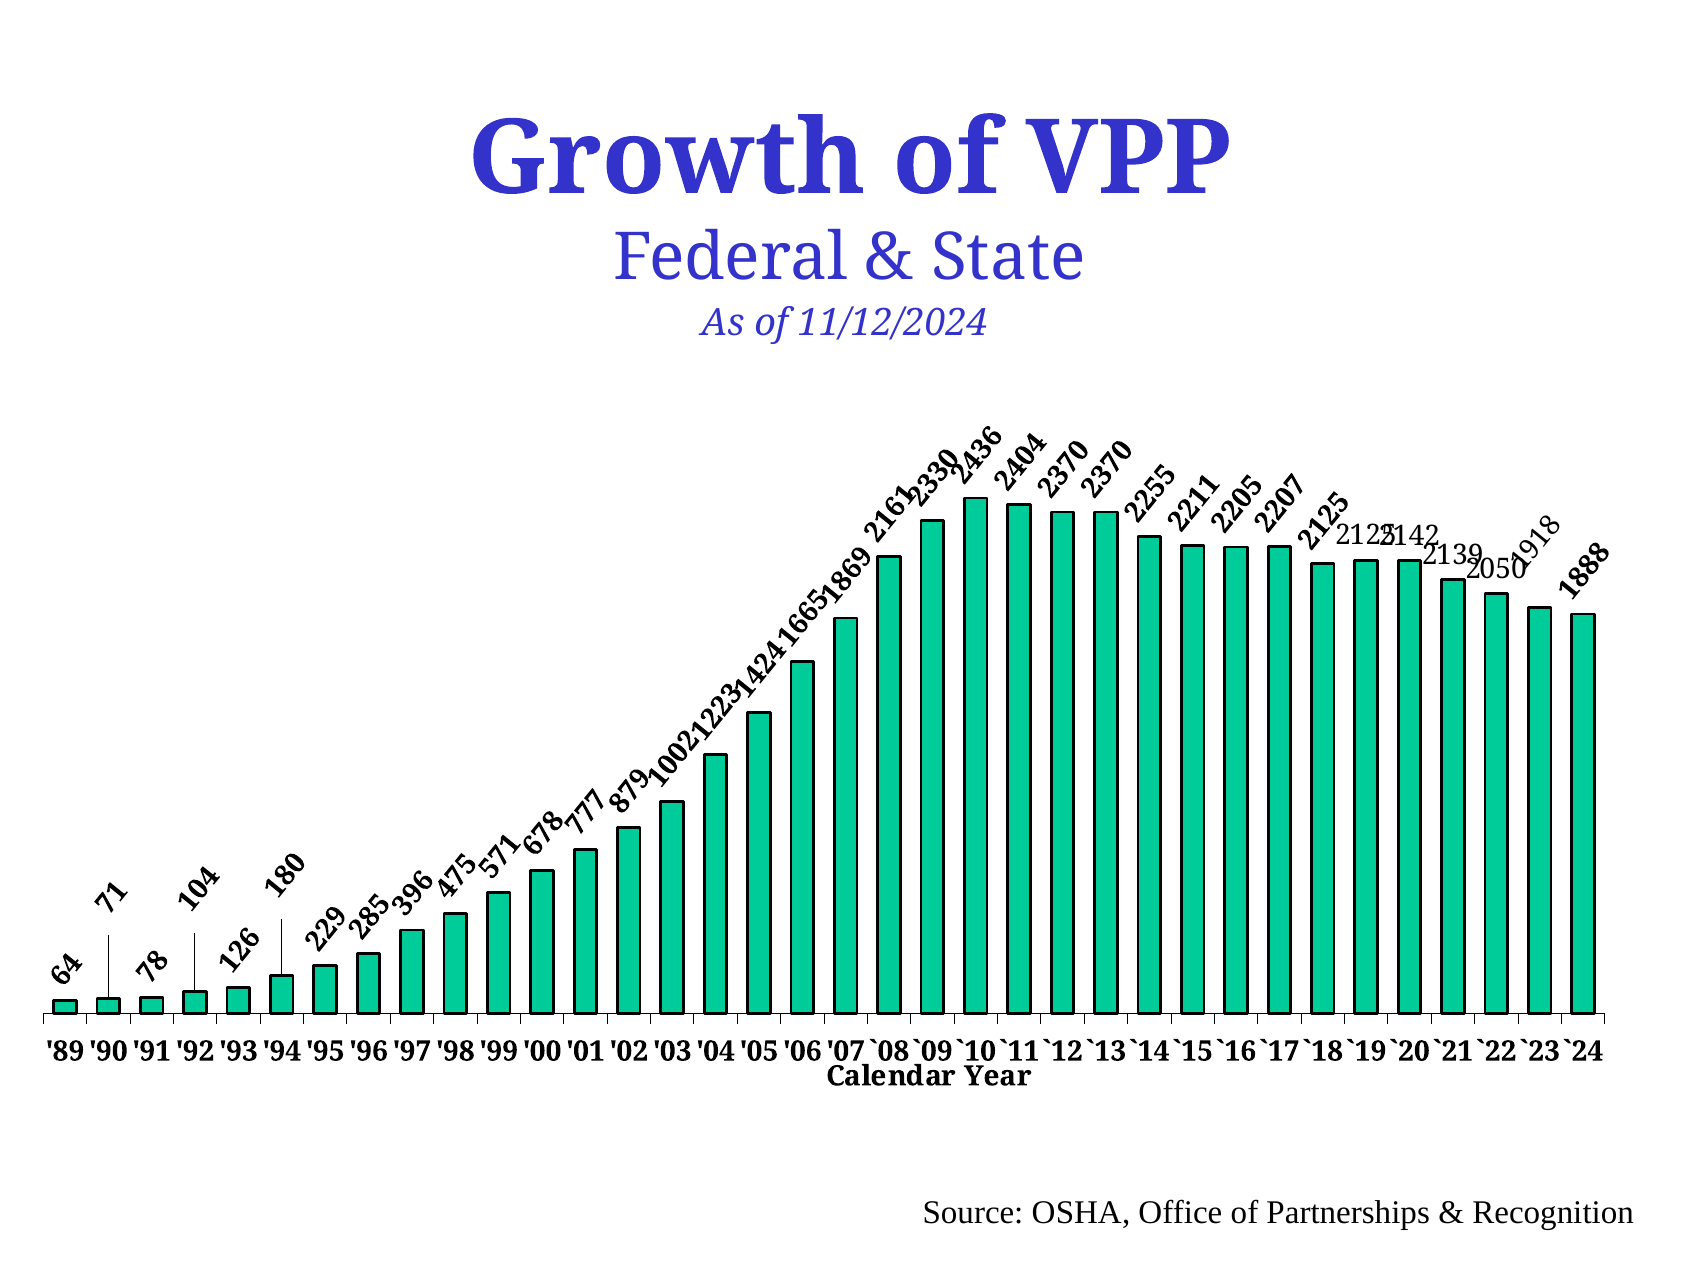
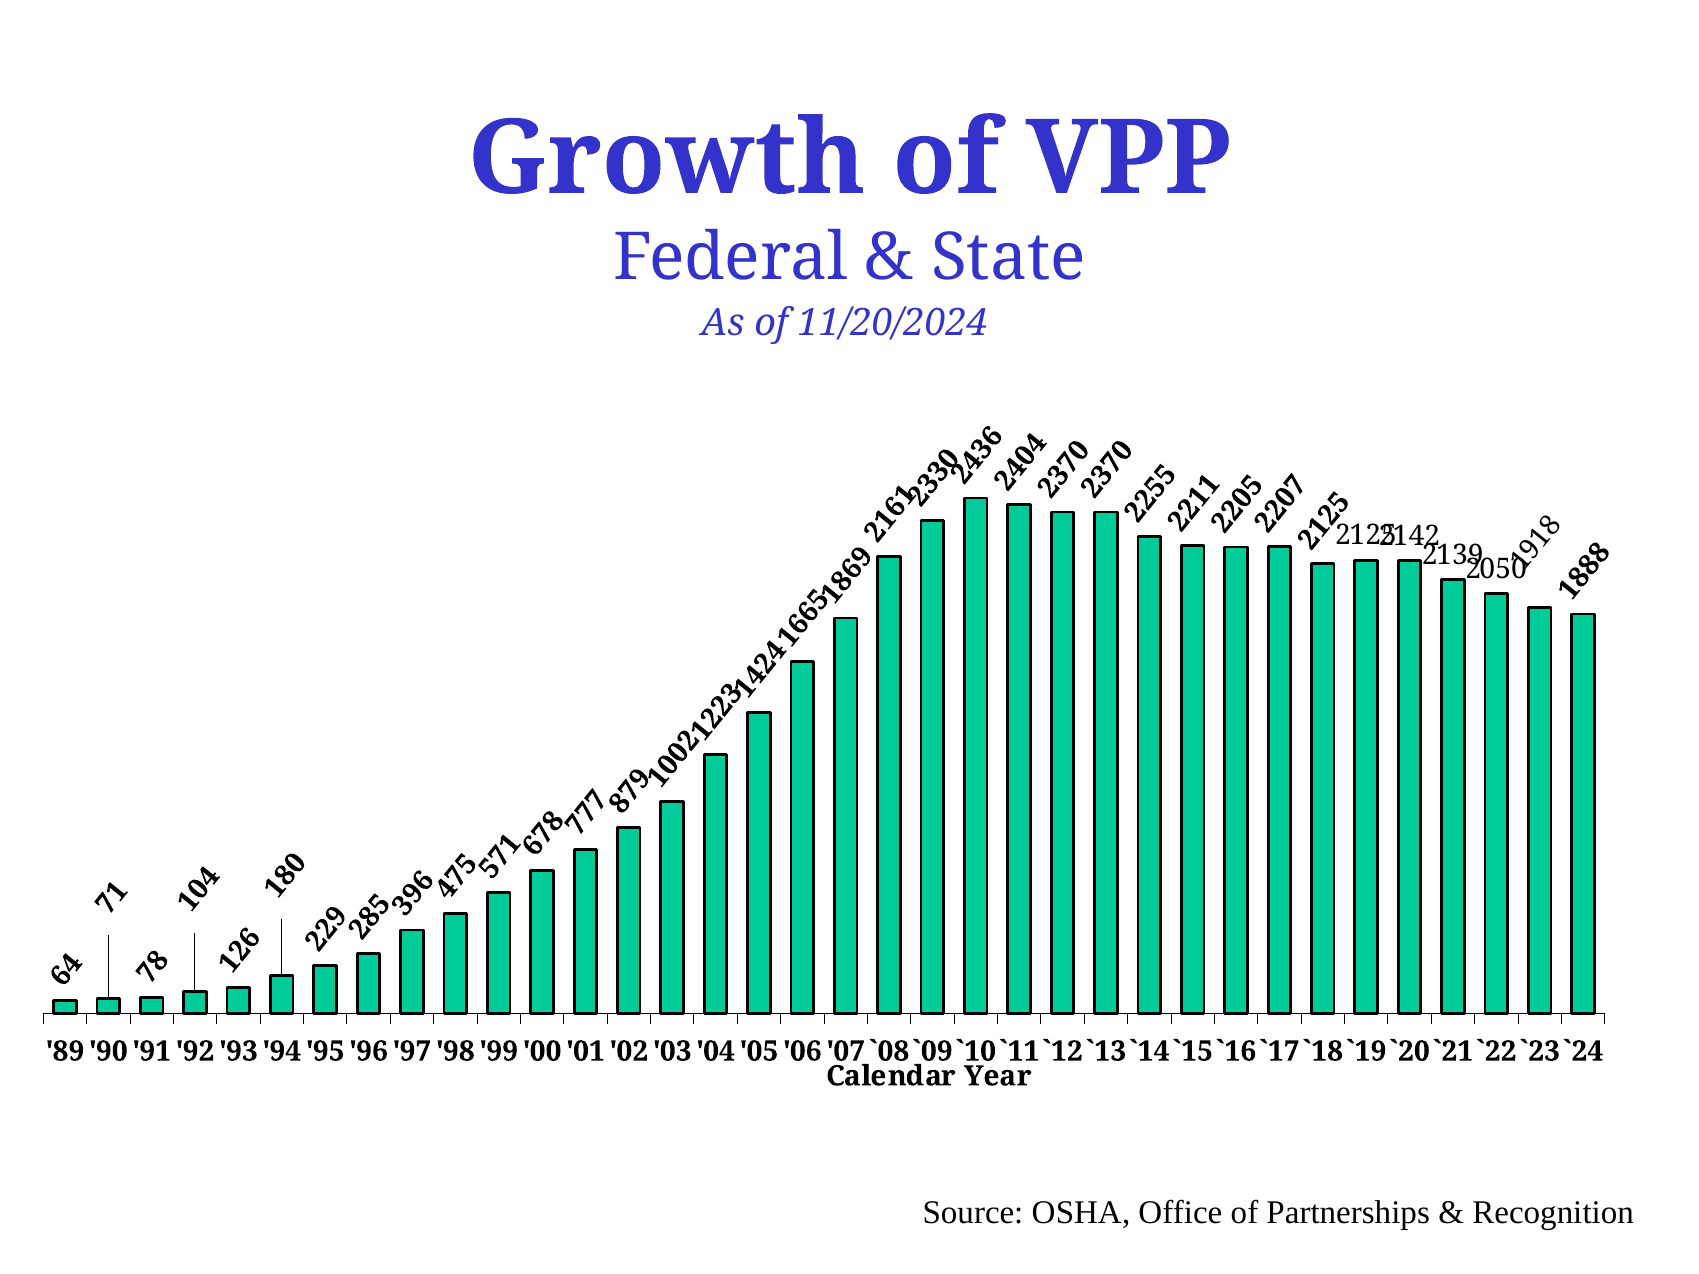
11/12/2024: 11/12/2024 -> 11/20/2024 (893, 323)
